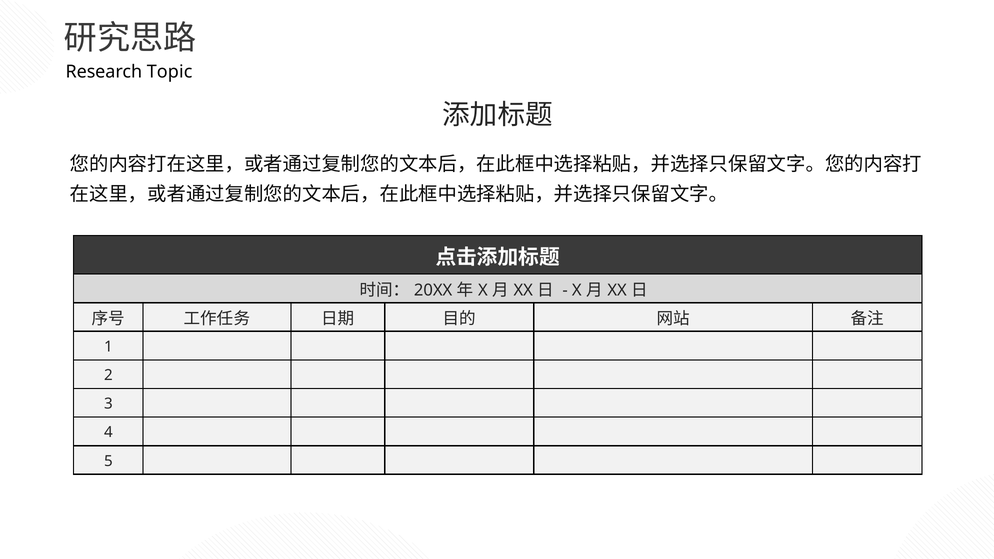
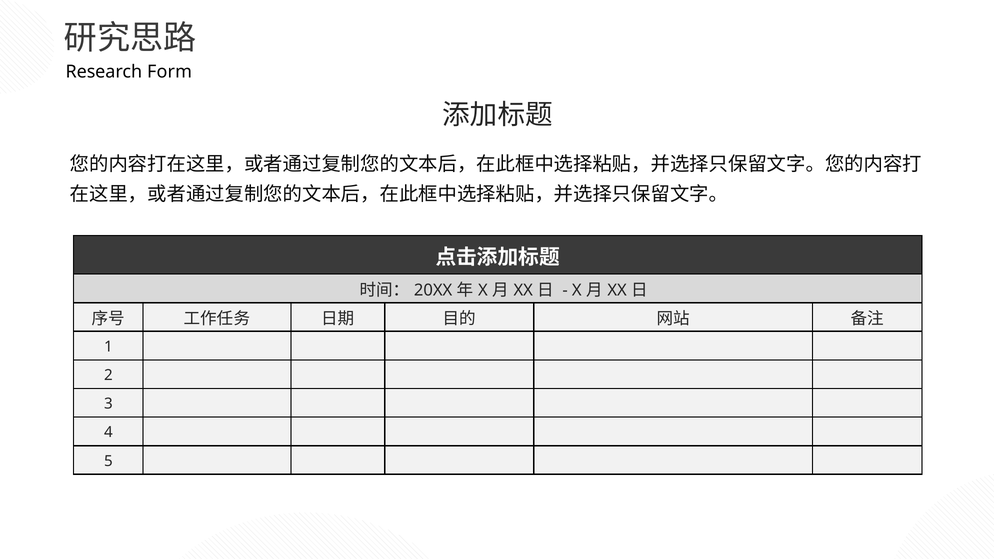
Topic: Topic -> Form (170, 72)
